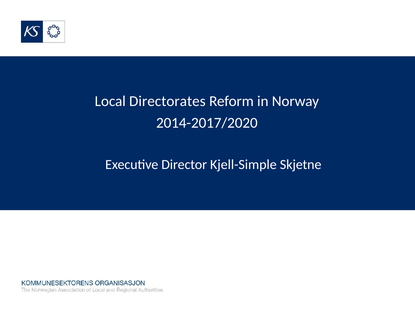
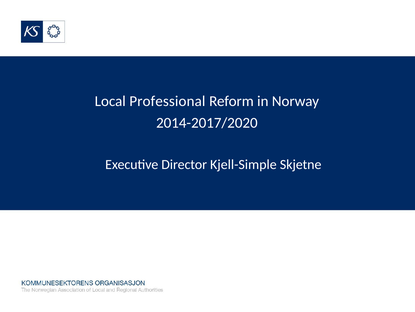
Directorates: Directorates -> Professional (167, 101)
